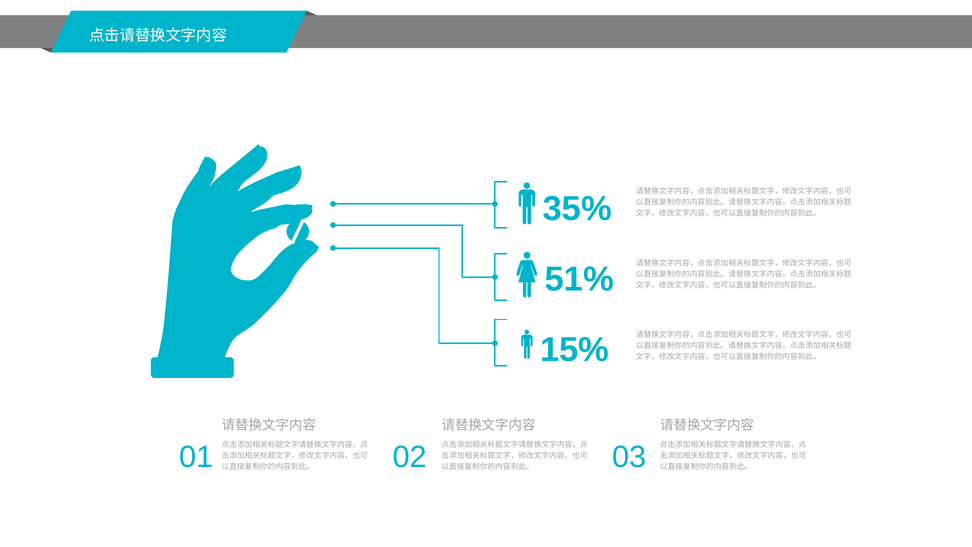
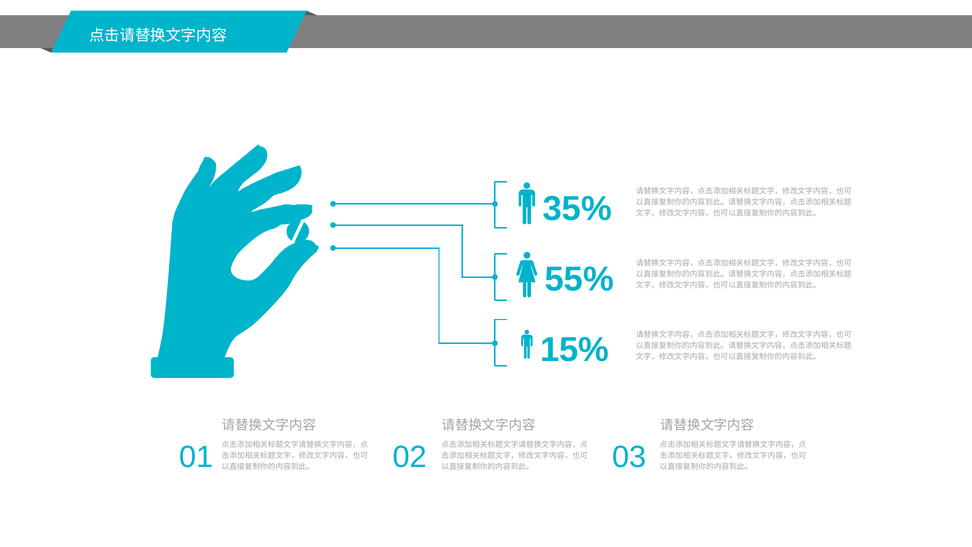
51%: 51% -> 55% (579, 279)
